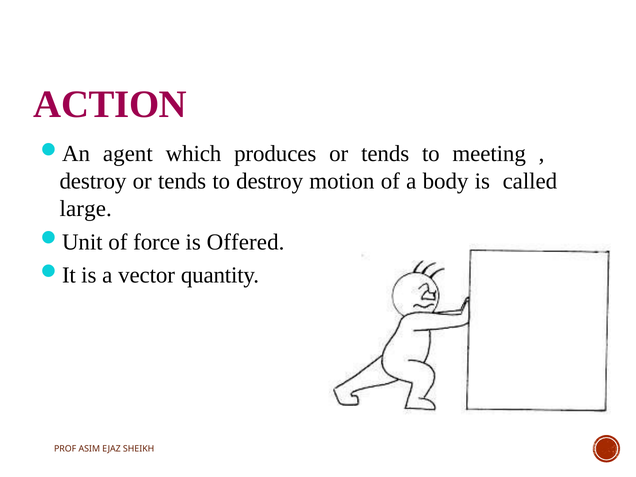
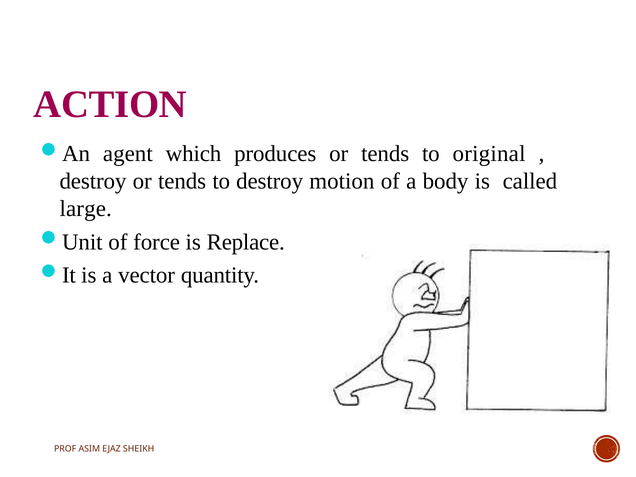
meeting: meeting -> original (489, 154)
Offered: Offered -> Replace (246, 242)
